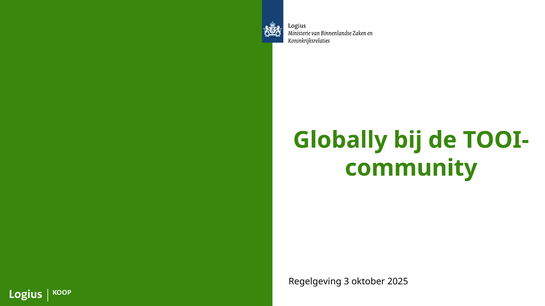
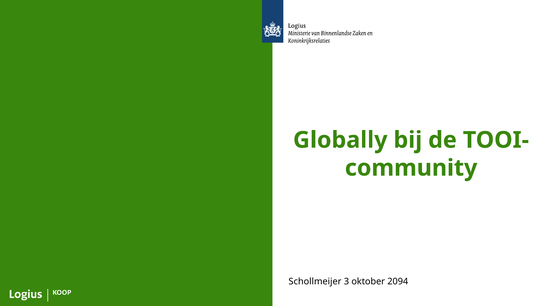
Regelgeving: Regelgeving -> Schollmeijer (315, 282)
2025: 2025 -> 2094 (398, 282)
